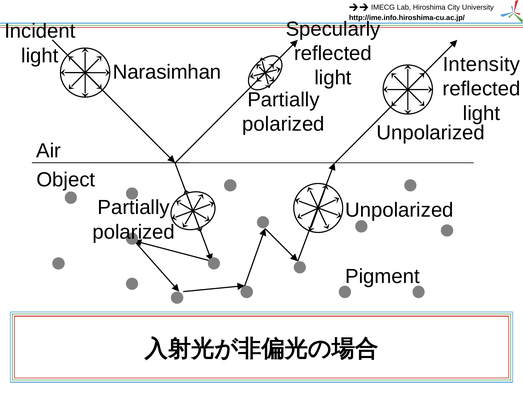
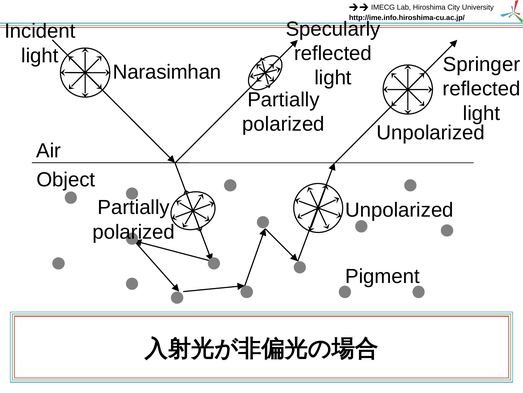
Intensity: Intensity -> Springer (482, 64)
